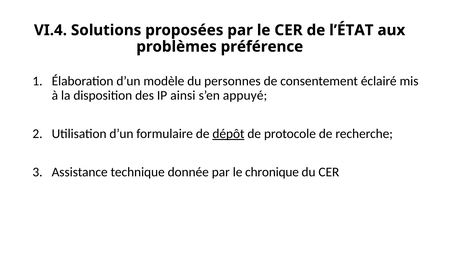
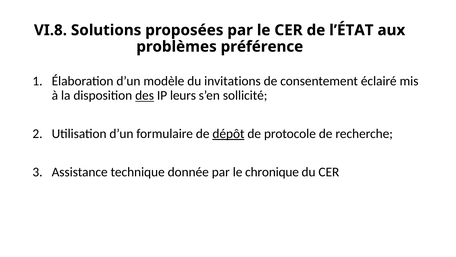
VI.4: VI.4 -> VI.8 (50, 30)
personnes: personnes -> invitations (232, 81)
des underline: none -> present (145, 95)
ainsi: ainsi -> leurs (183, 95)
appuyé: appuyé -> sollicité (245, 95)
